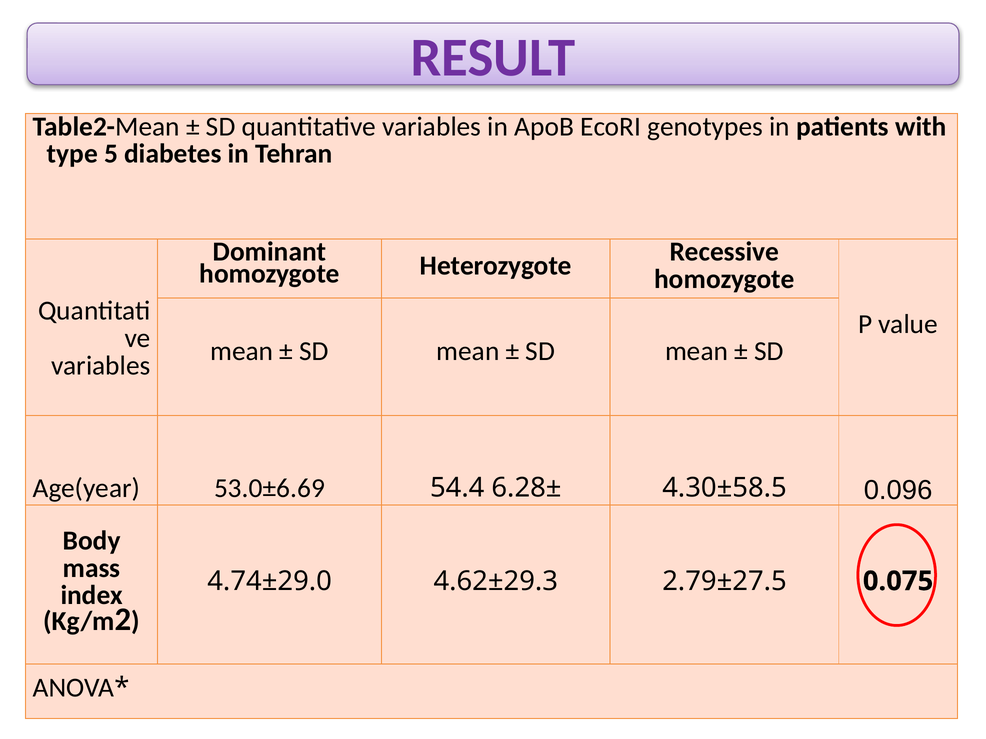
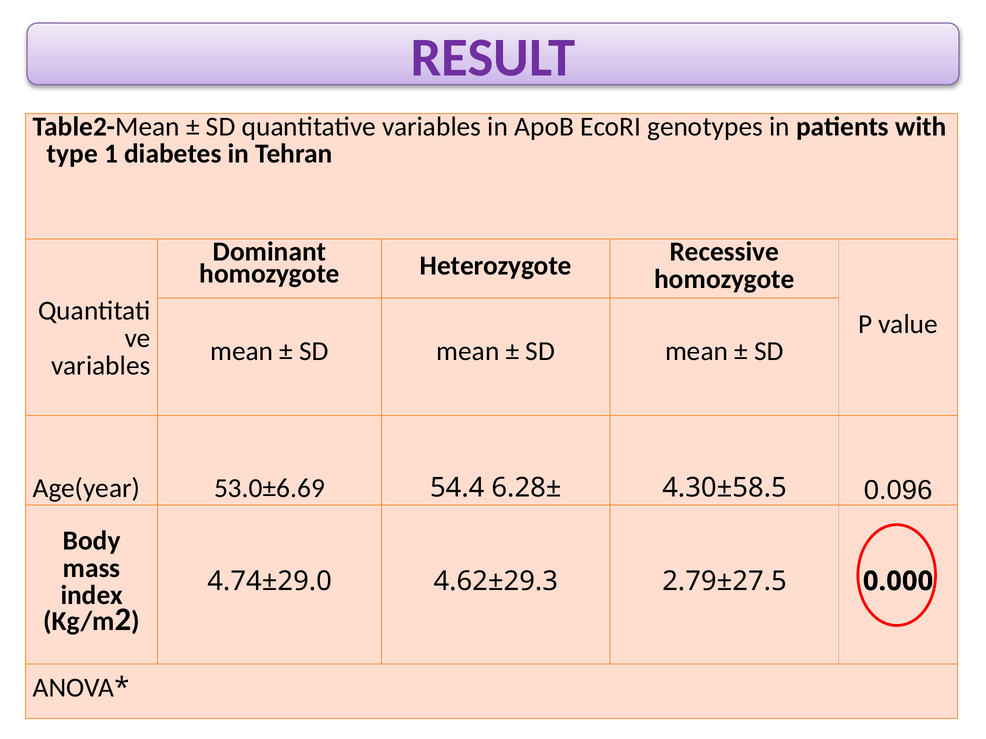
5: 5 -> 1 (111, 154)
0.075: 0.075 -> 0.000 (898, 582)
